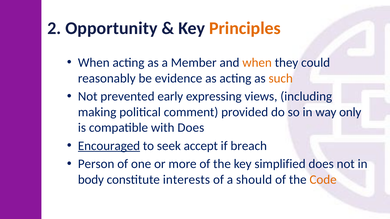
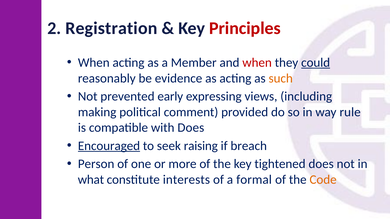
Opportunity: Opportunity -> Registration (111, 28)
Principles colour: orange -> red (245, 28)
when colour: orange -> red (257, 63)
could underline: none -> present (316, 63)
only: only -> rule (350, 112)
accept: accept -> raising (201, 146)
simplified: simplified -> tightened (280, 164)
body: body -> what (91, 180)
should: should -> formal (254, 180)
